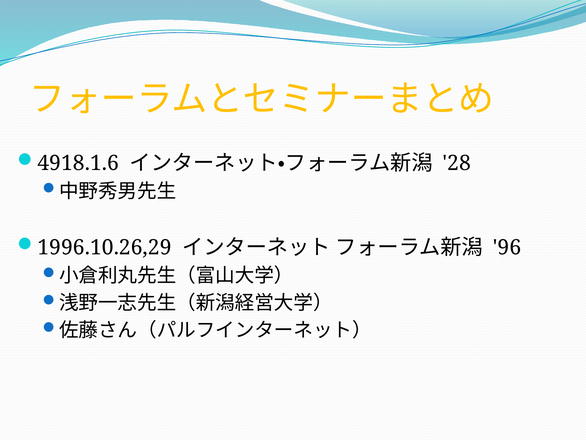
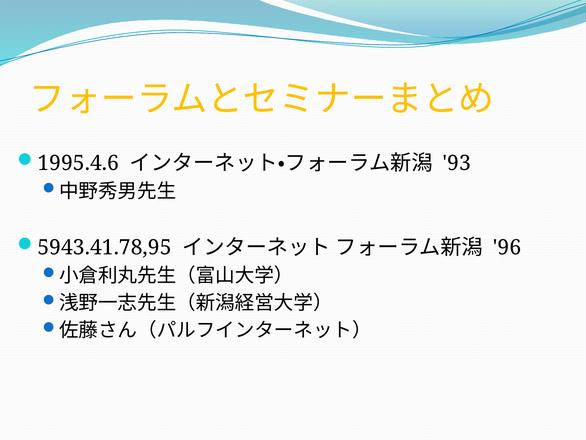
4918.1.6: 4918.1.6 -> 1995.4.6 (78, 163)
28: 28 -> 93 (457, 163)
1996.10.26,29: 1996.10.26,29 -> 5943.41.78,95 (104, 247)
